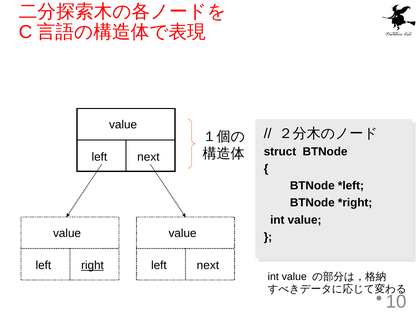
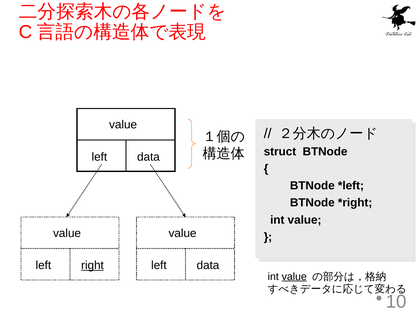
next: next -> data (148, 157)
next: next -> data (208, 265)
value underline: none -> present (294, 277)
